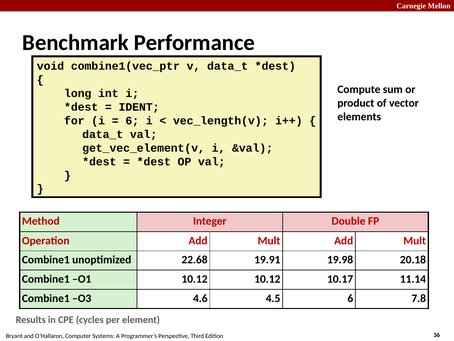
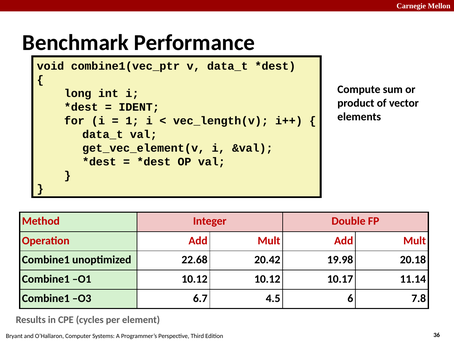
6: 6 -> 1 (132, 121)
19.91: 19.91 -> 20.42 (267, 260)
4.6: 4.6 -> 6.7 (200, 298)
